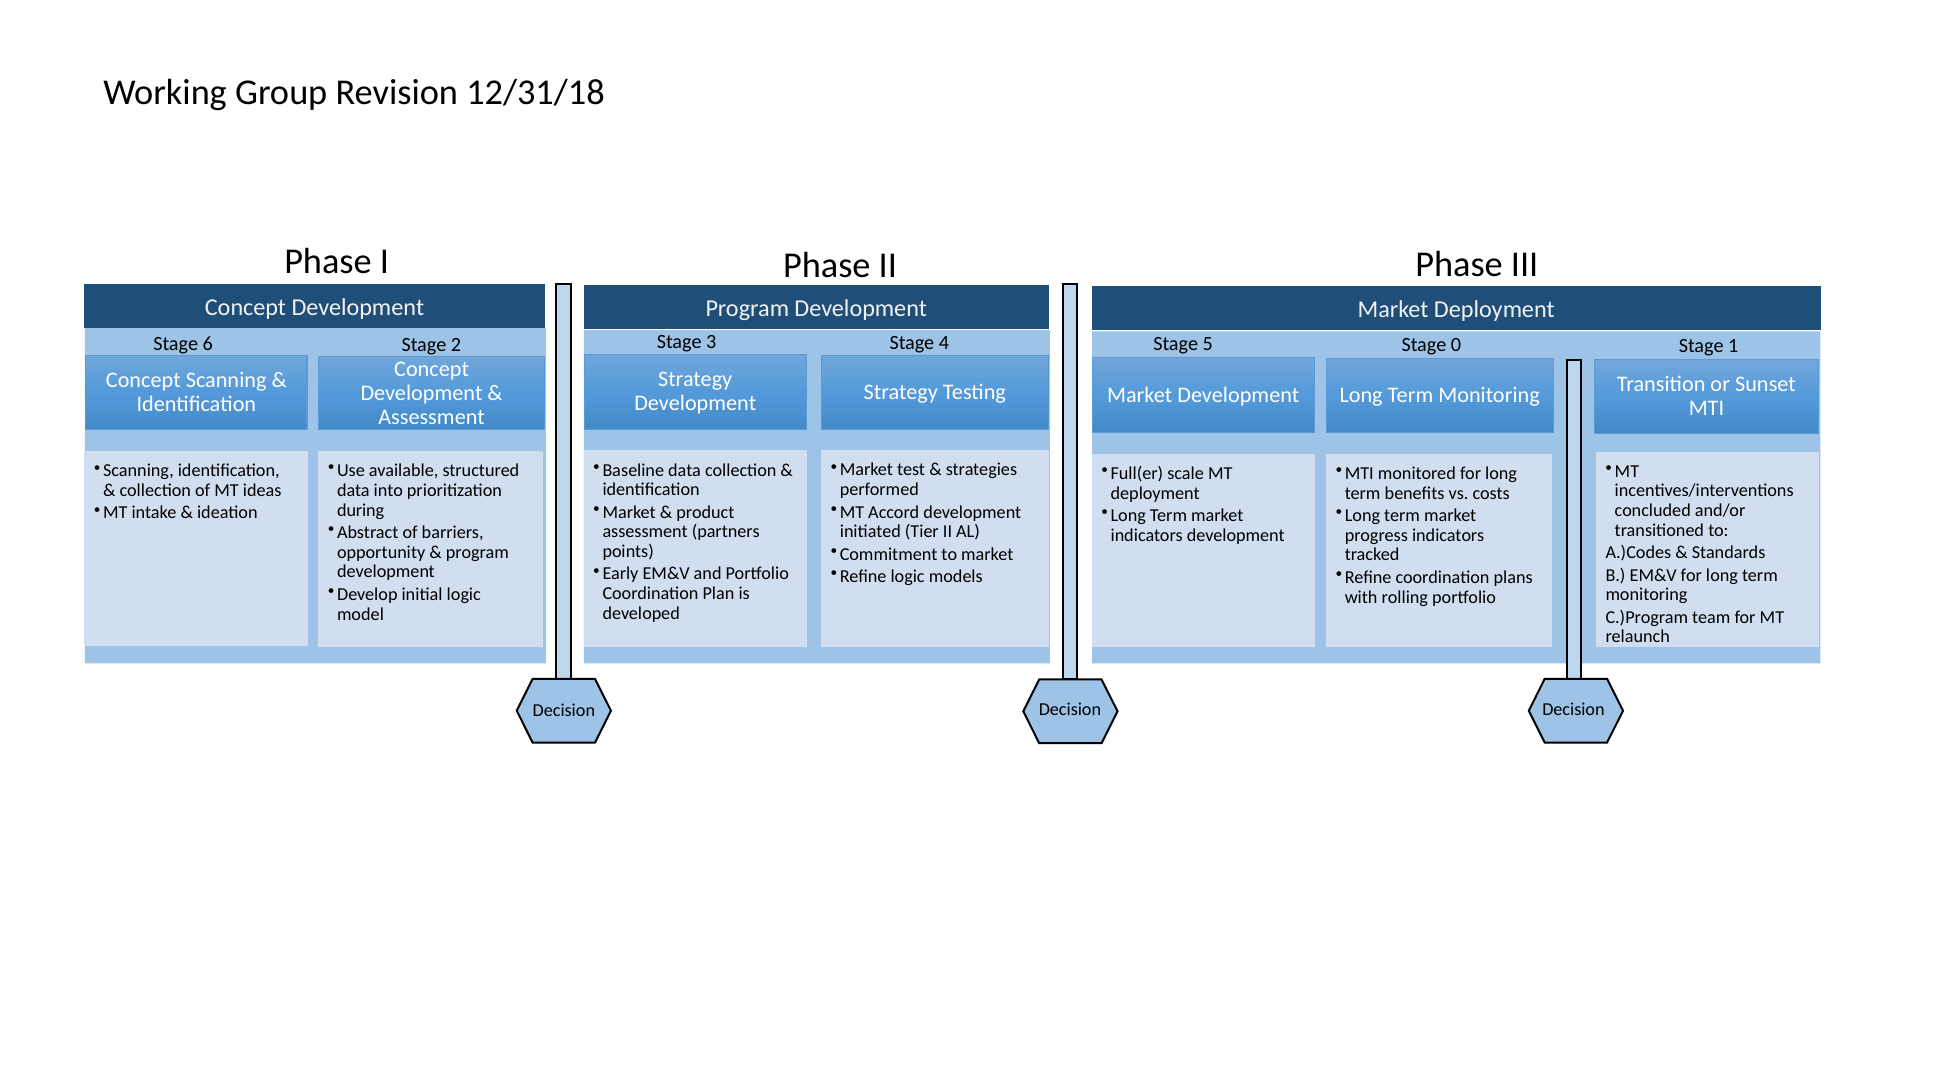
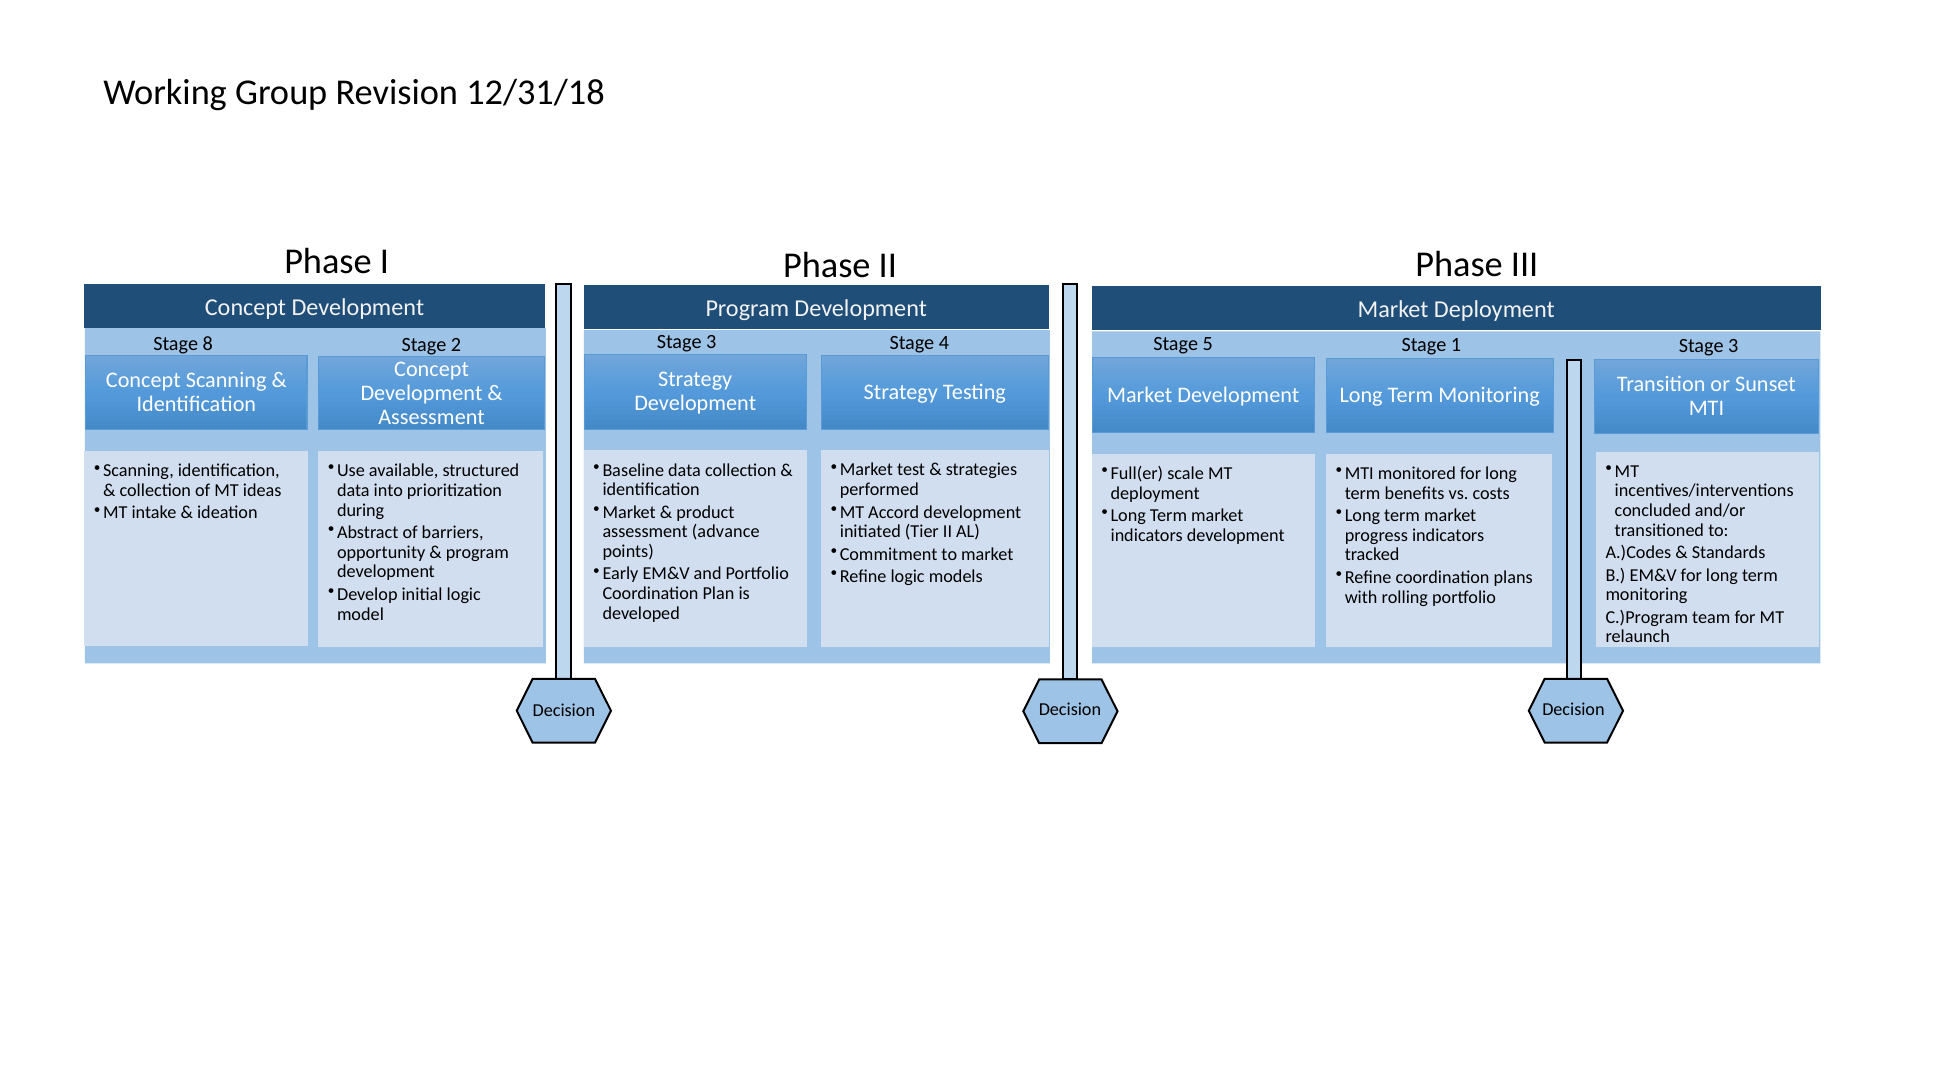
0: 0 -> 1 (1456, 345)
6: 6 -> 8 (208, 344)
1: 1 -> 3 (1733, 346)
partners: partners -> advance (726, 532)
